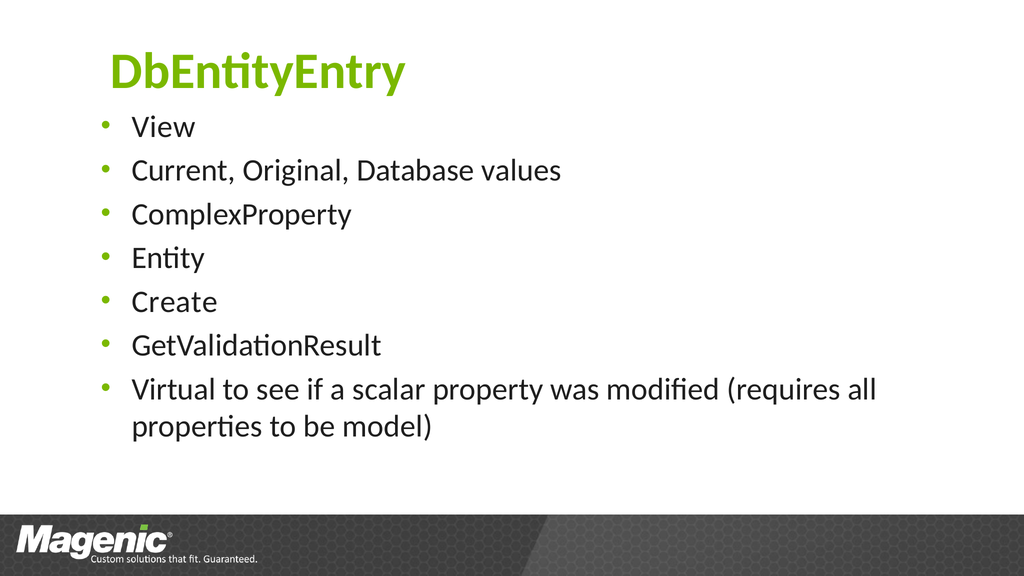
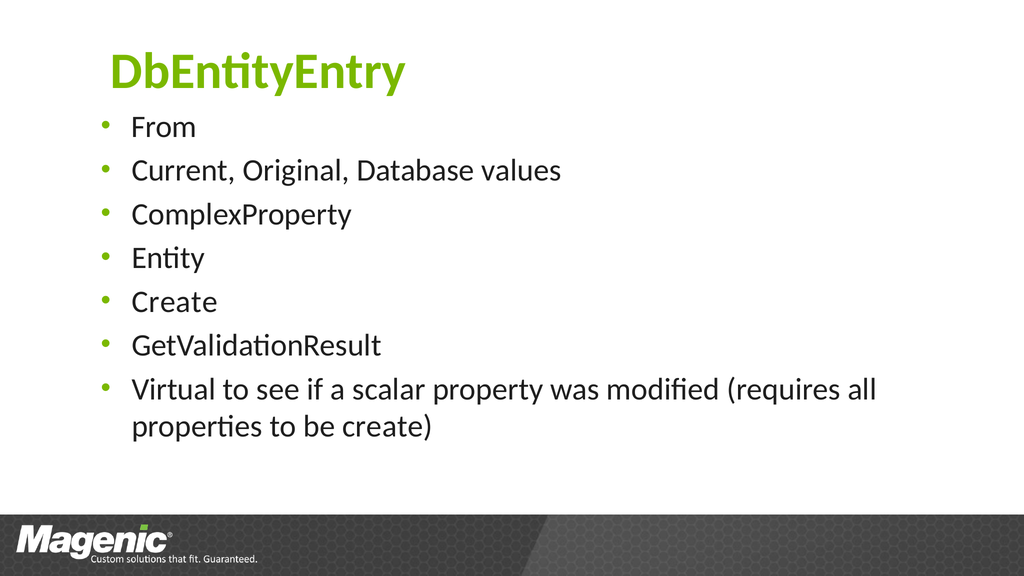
View: View -> From (164, 127)
be model: model -> create (387, 427)
